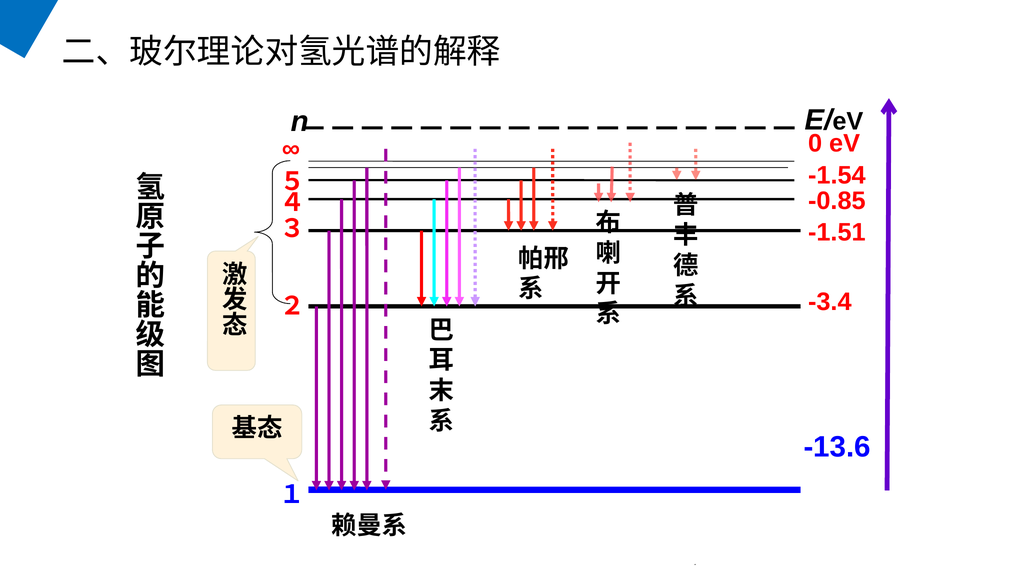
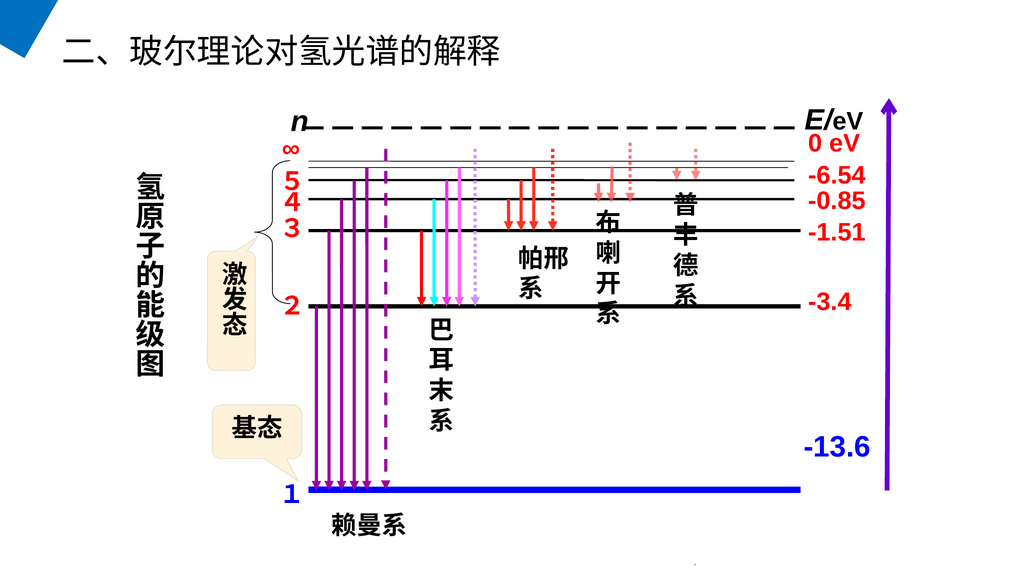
-1.54: -1.54 -> -6.54 (837, 176)
